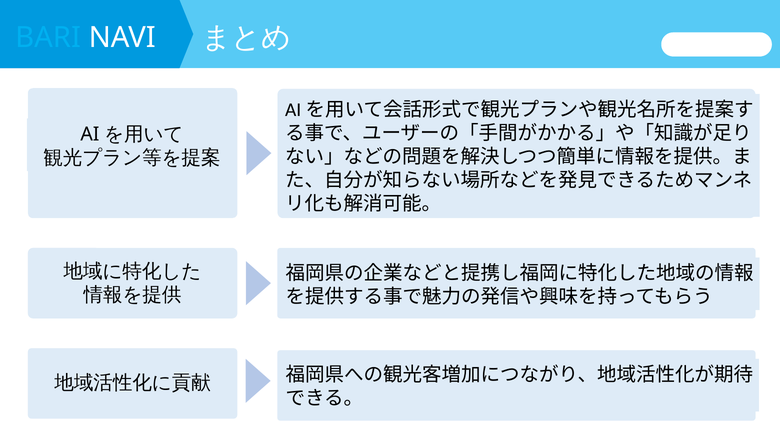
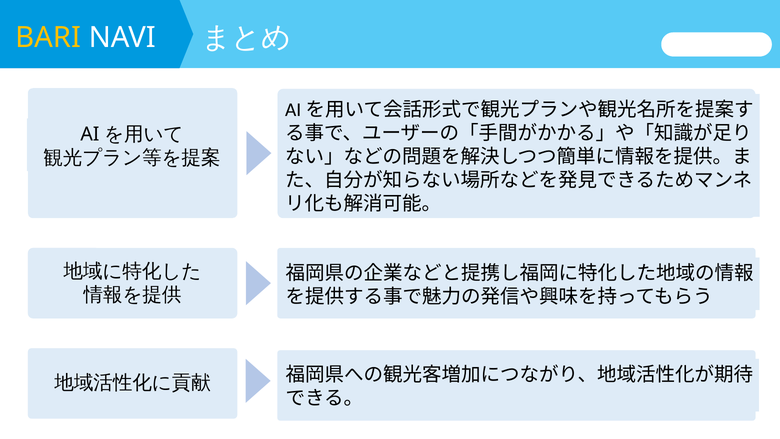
BARI colour: light blue -> yellow (48, 38)
